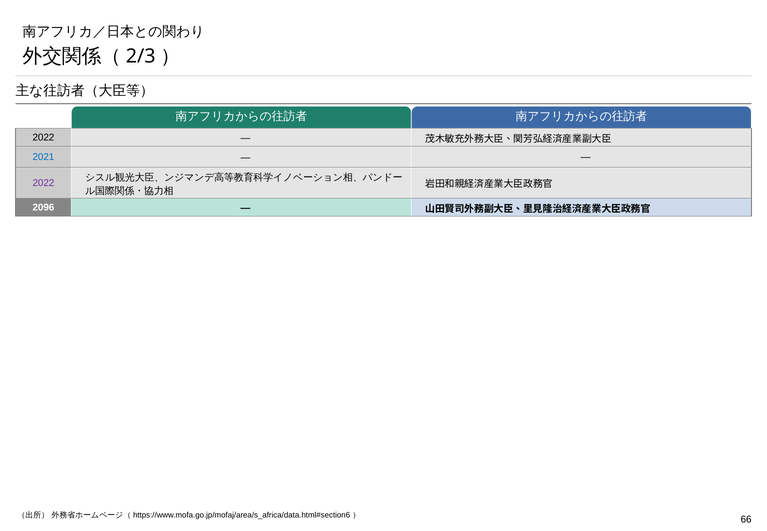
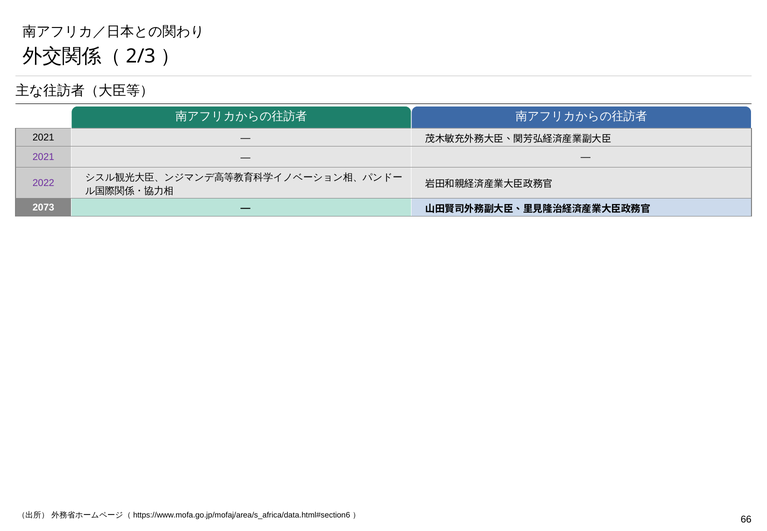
2022: 2022 -> 2021 (43, 137)
2021 colour: blue -> purple (43, 157)
2096: 2096 -> 2073 (43, 207)
